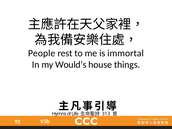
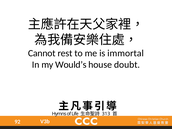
People: People -> Cannot (42, 53)
things: things -> doubt (127, 65)
